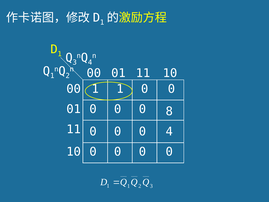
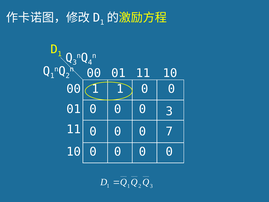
0 8: 8 -> 3 (169, 111)
0 4: 4 -> 7 (169, 131)
